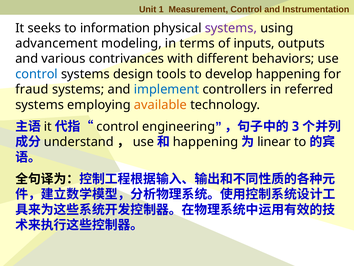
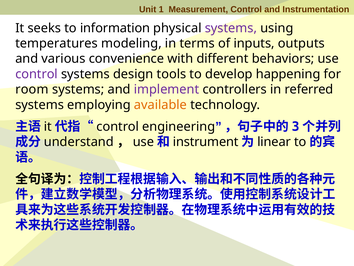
advancement: advancement -> temperatures (57, 43)
contrivances: contrivances -> convenience (126, 59)
control colour: blue -> purple (37, 74)
fraud: fraud -> room (32, 89)
implement colour: blue -> purple (167, 89)
happening: happening -> instrument (206, 142)
